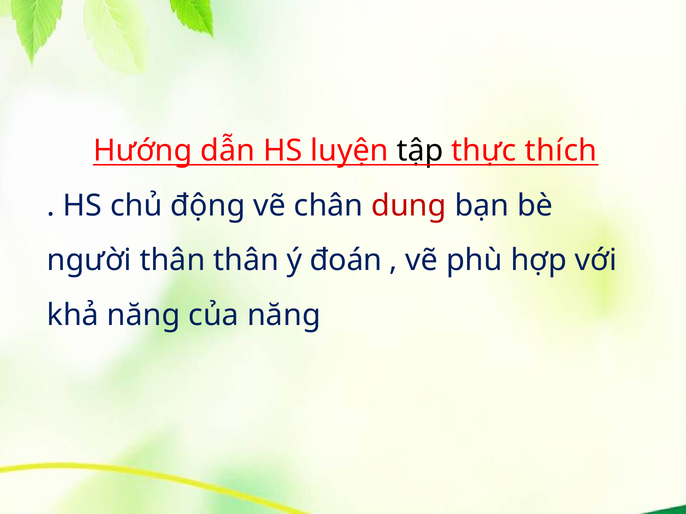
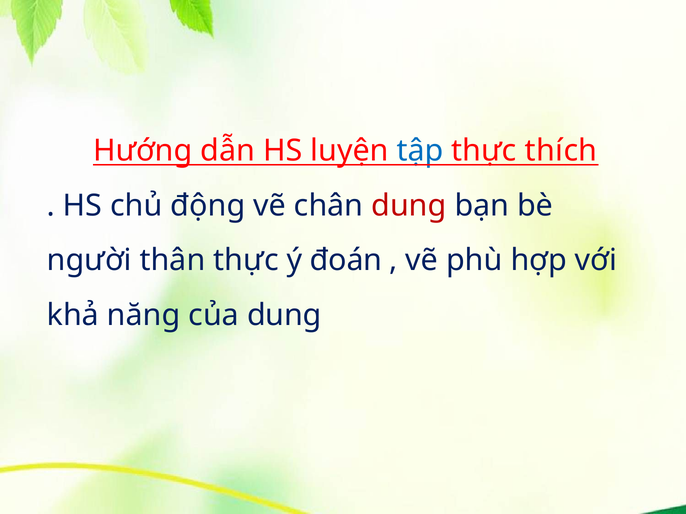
tập colour: black -> blue (420, 151)
thân thân: thân -> thực (246, 261)
của năng: năng -> dung (284, 315)
